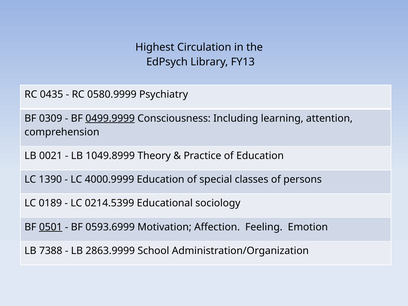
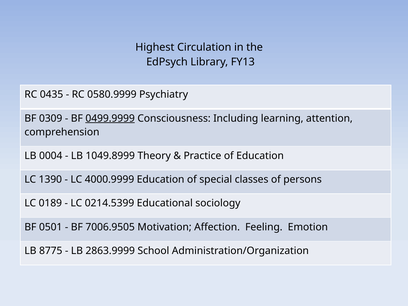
0021: 0021 -> 0004 (51, 156)
0501 underline: present -> none (51, 227)
0593.6999: 0593.6999 -> 7006.9505 (110, 227)
7388: 7388 -> 8775 (51, 251)
